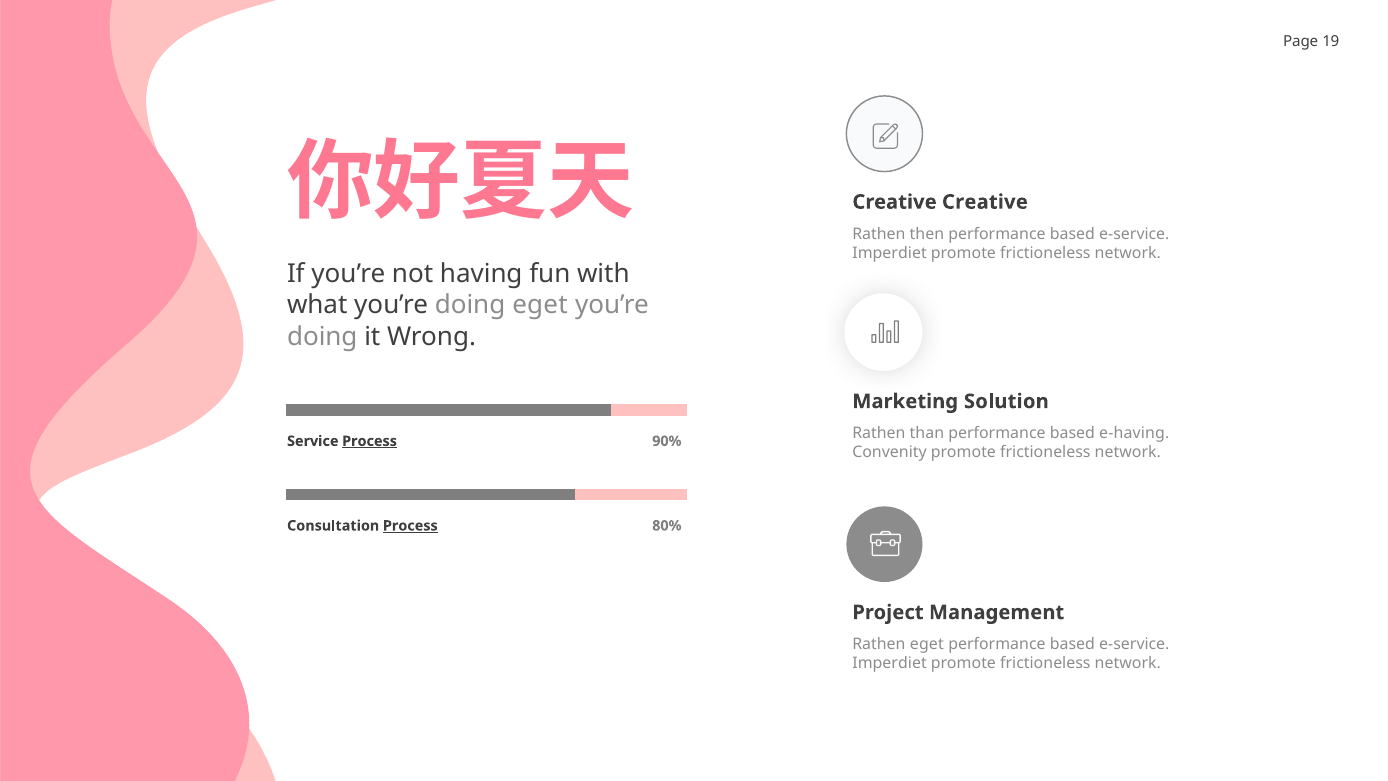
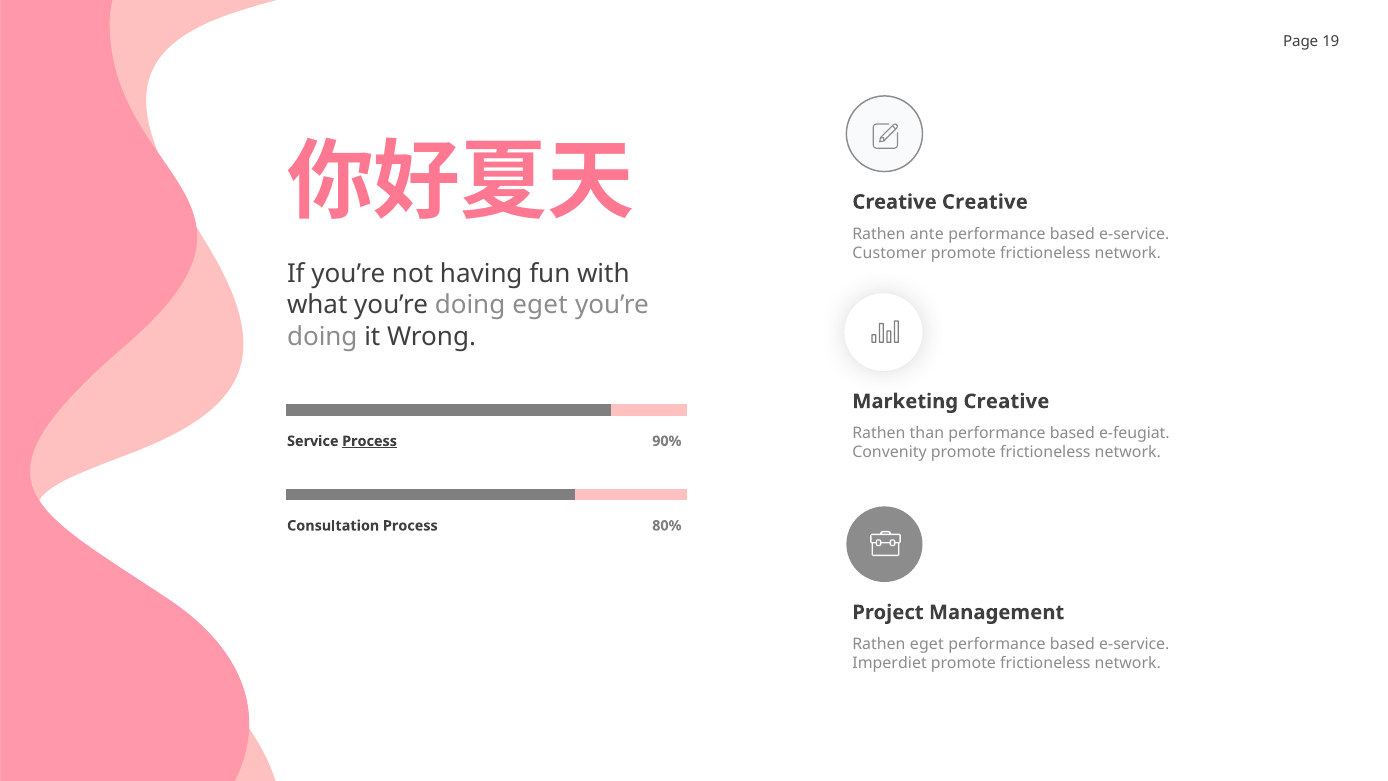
then: then -> ante (927, 234)
Imperdiet: Imperdiet -> Customer (889, 253)
Marketing Solution: Solution -> Creative (1006, 401)
e-having: e-having -> e-feugiat (1134, 433)
Process underline: present -> none (410, 526)
